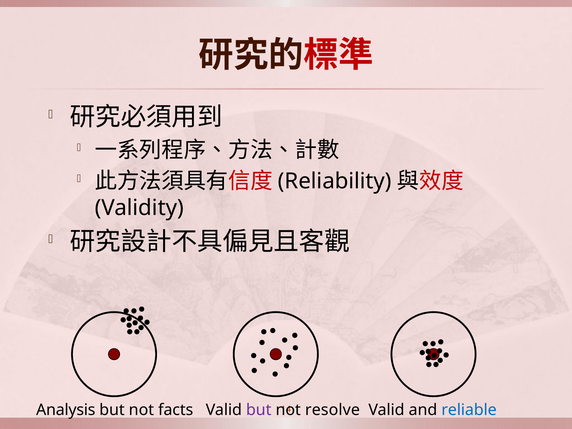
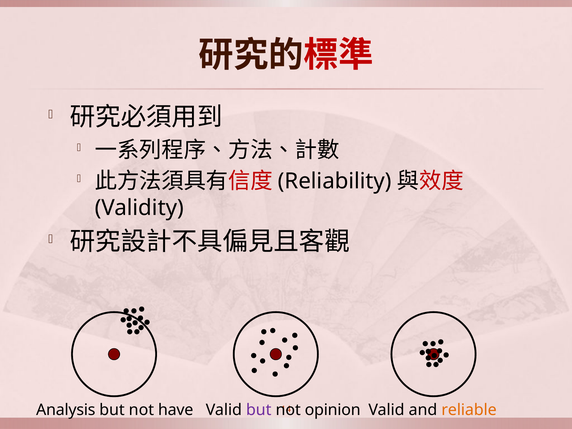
facts: facts -> have (176, 410)
resolve: resolve -> opinion (333, 410)
reliable colour: blue -> orange (469, 410)
